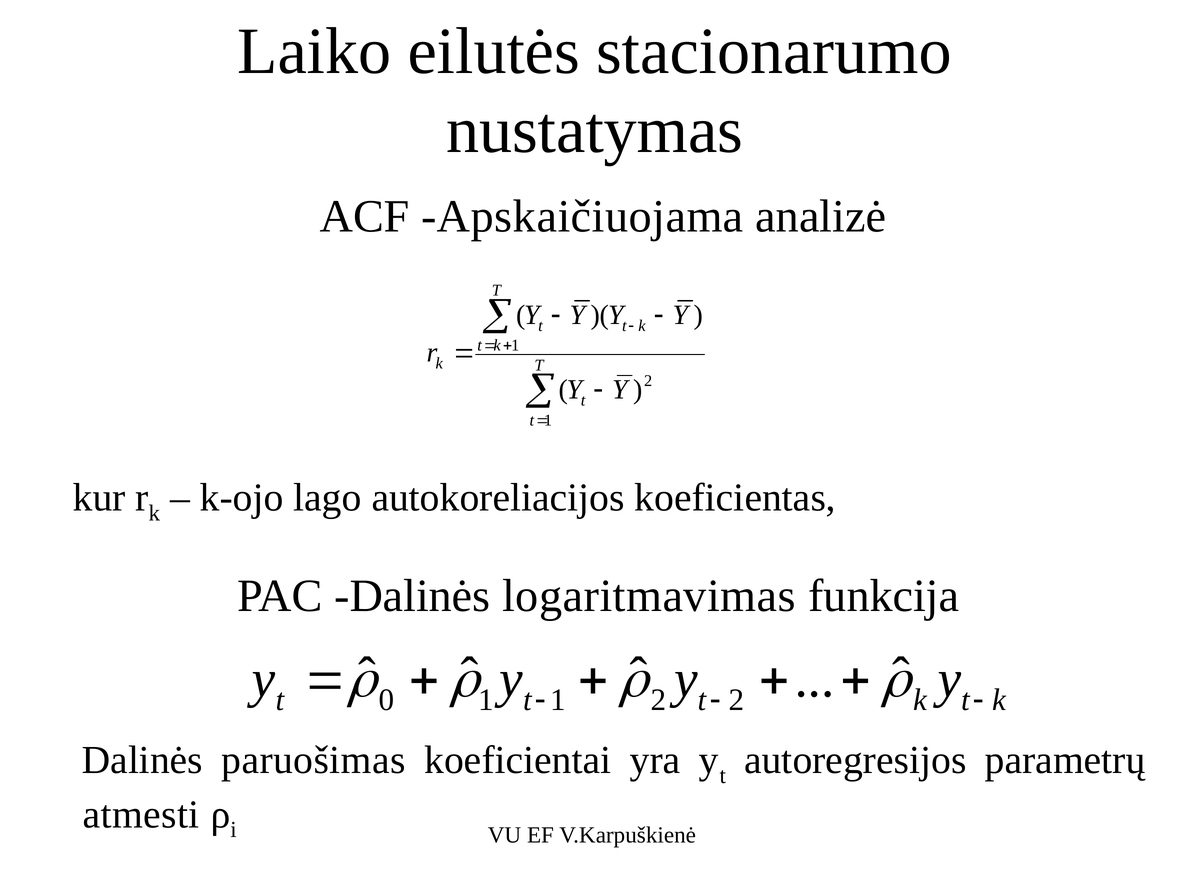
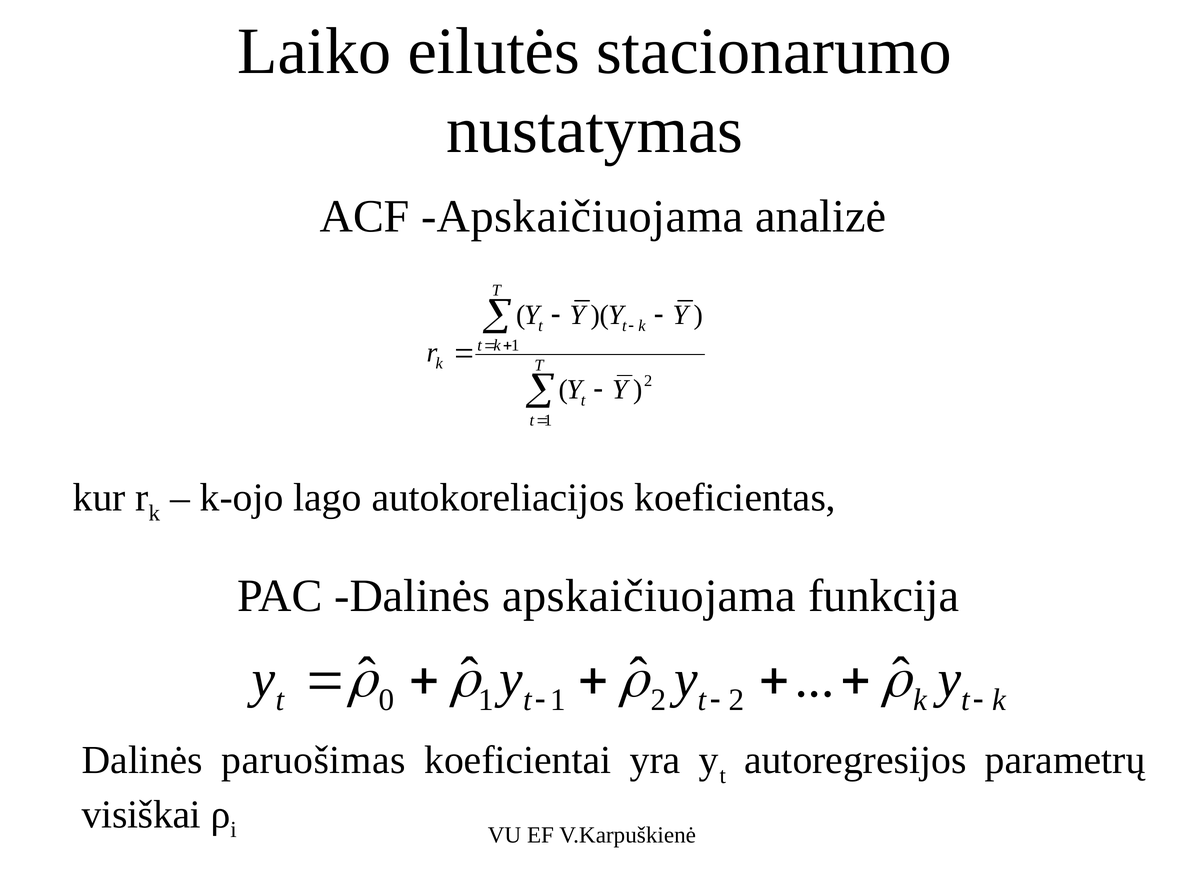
Dalinės logaritmavimas: logaritmavimas -> apskaičiuojama (649, 596)
atmesti: atmesti -> visiškai (141, 814)
